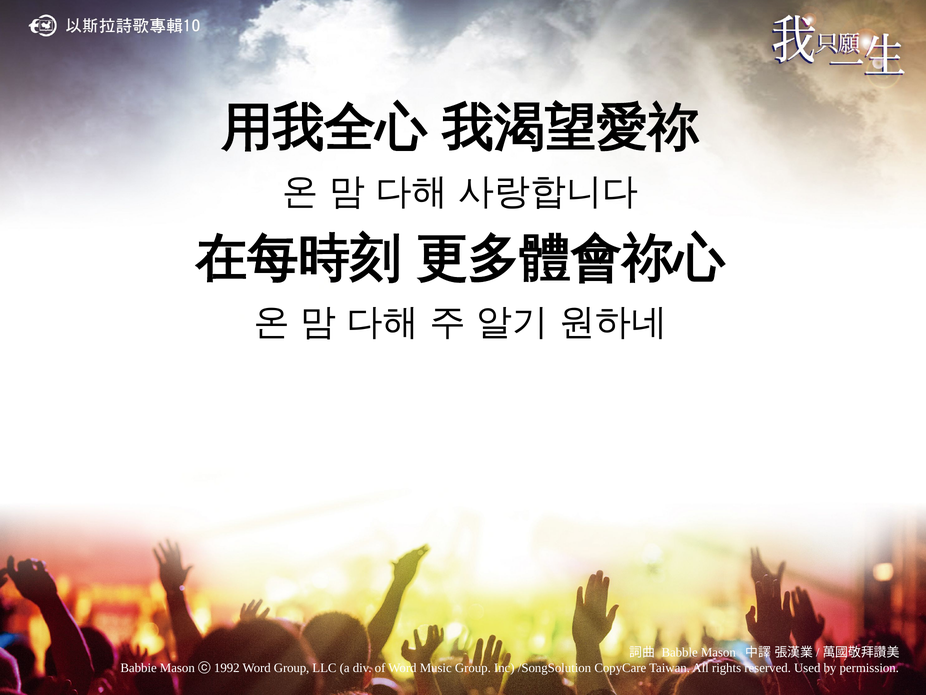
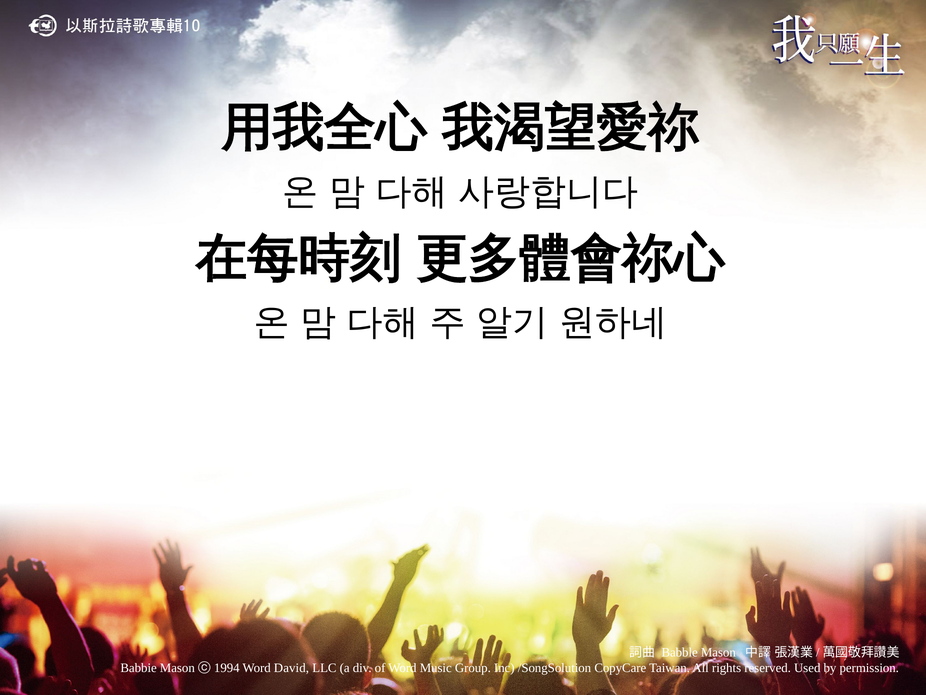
1992: 1992 -> 1994 (227, 667)
Word Group: Group -> David (291, 667)
